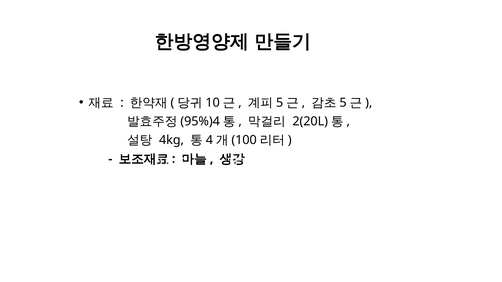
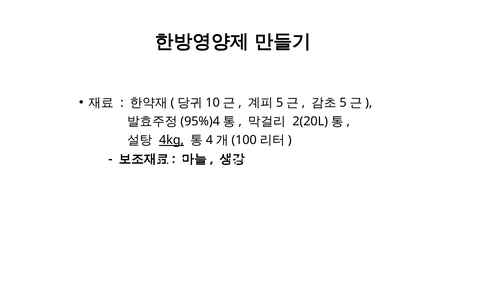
4kg underline: none -> present (171, 140)
